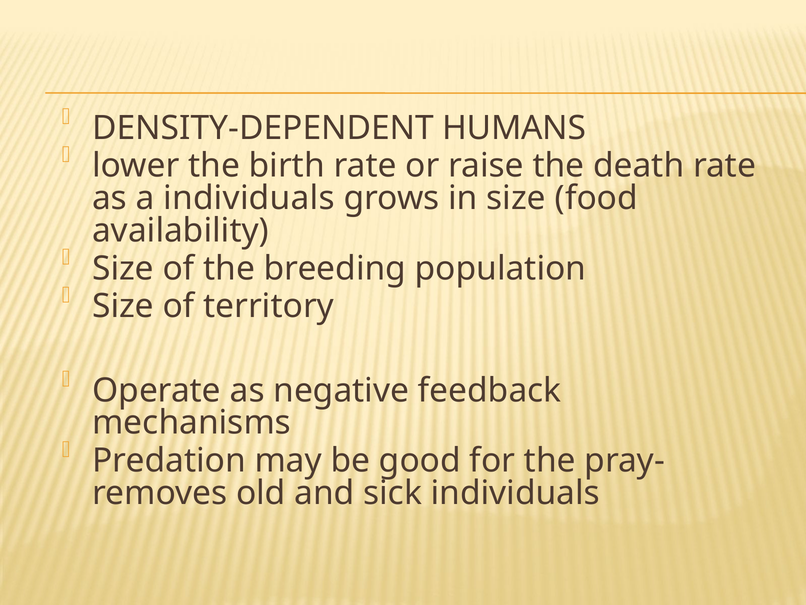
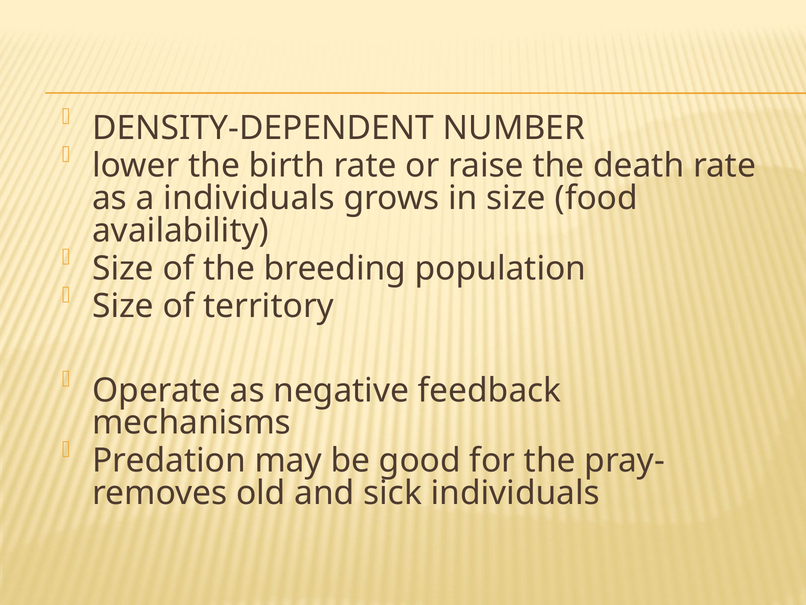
HUMANS: HUMANS -> NUMBER (514, 128)
